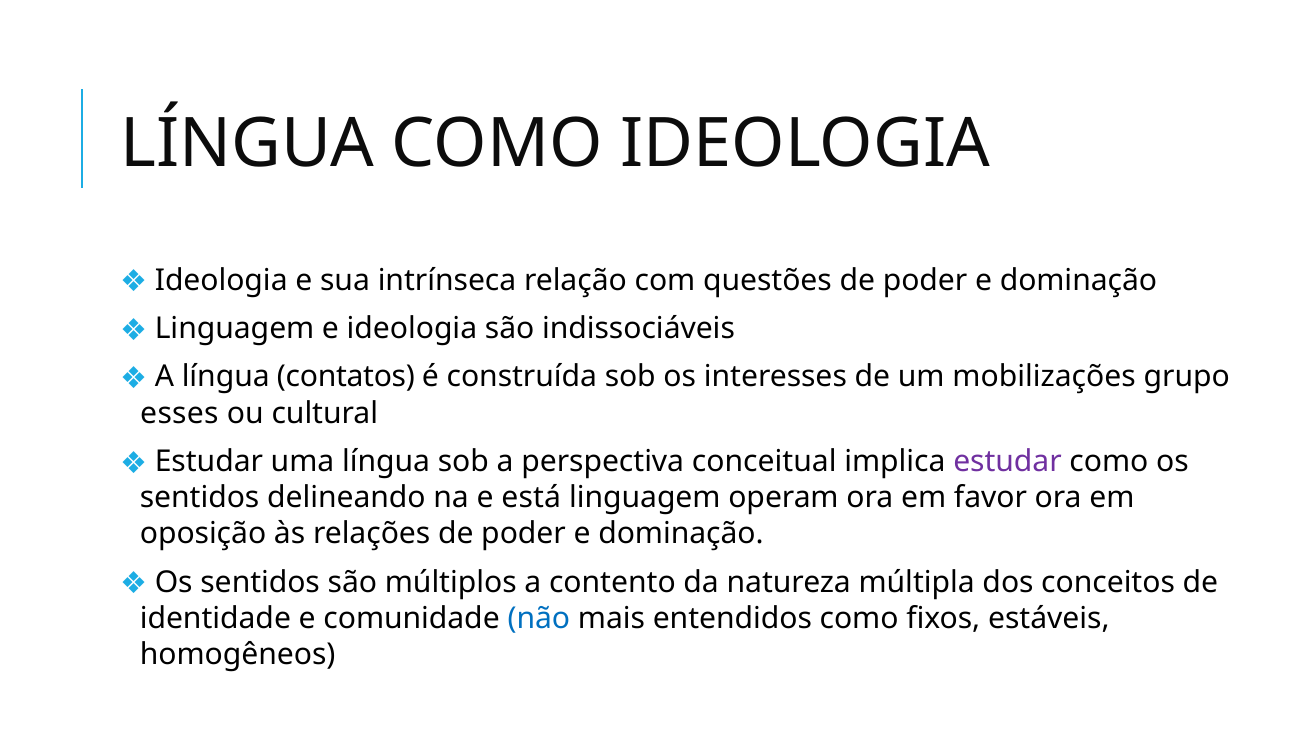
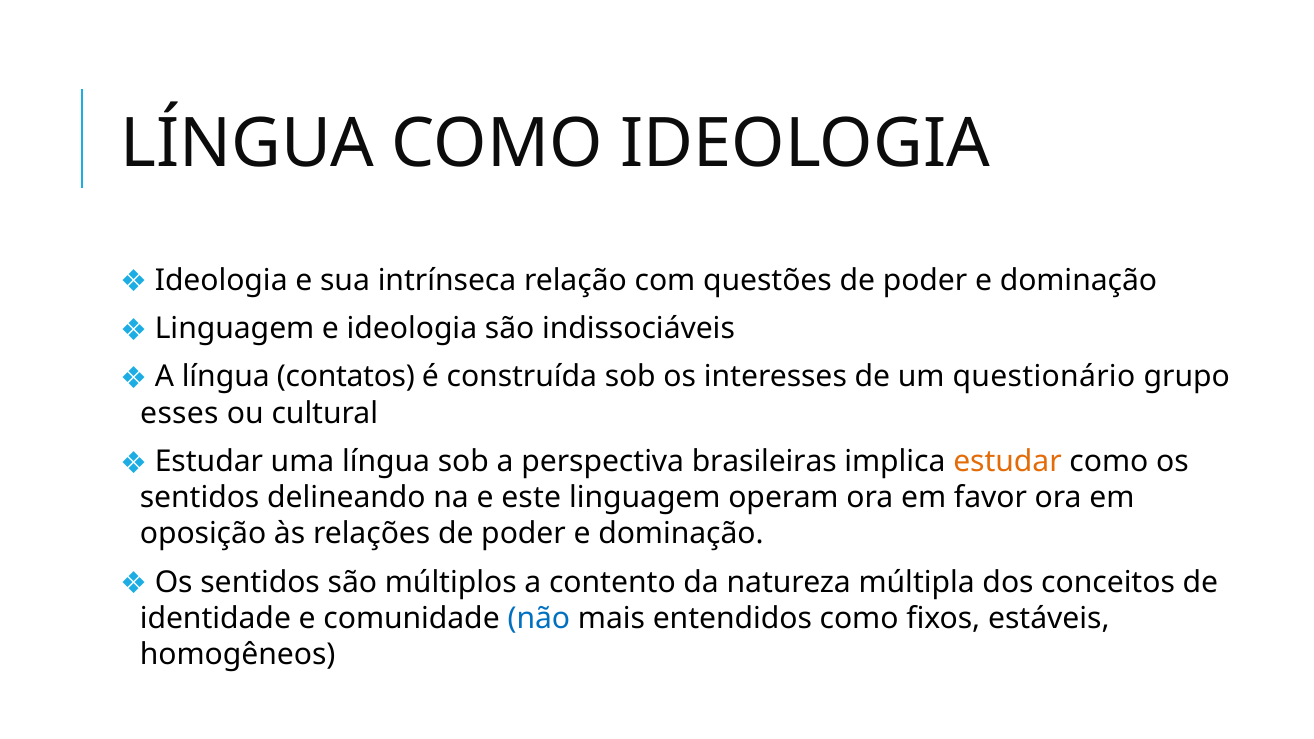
mobilizações: mobilizações -> questionário (1044, 377)
conceitual: conceitual -> brasileiras (764, 462)
estudar colour: purple -> orange (1008, 462)
está: está -> este (531, 498)
